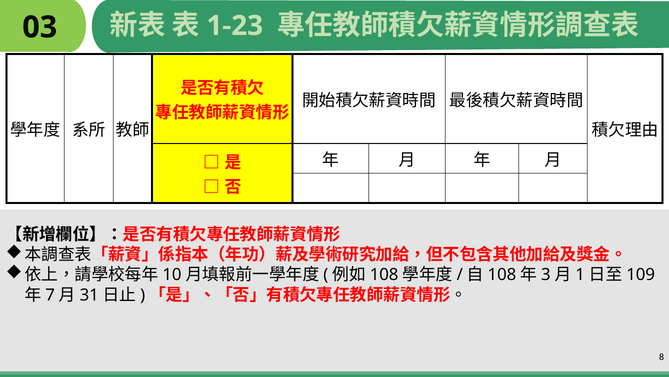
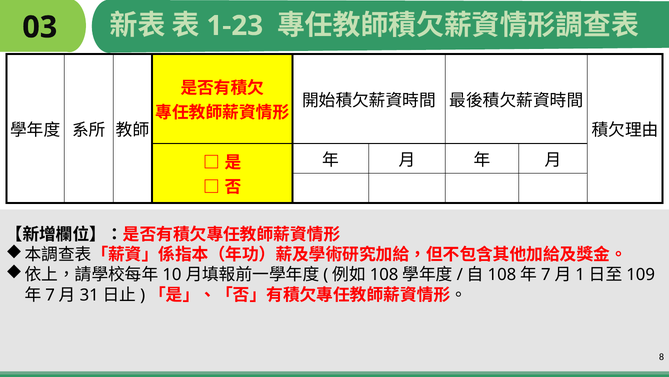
3: 3 -> 7 (546, 274)
